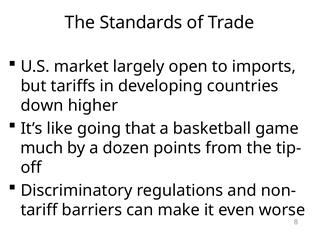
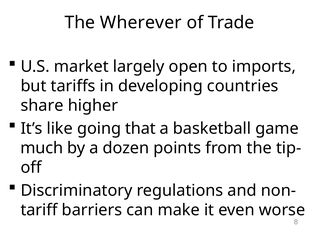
Standards: Standards -> Wherever (141, 23)
down: down -> share (42, 106)
